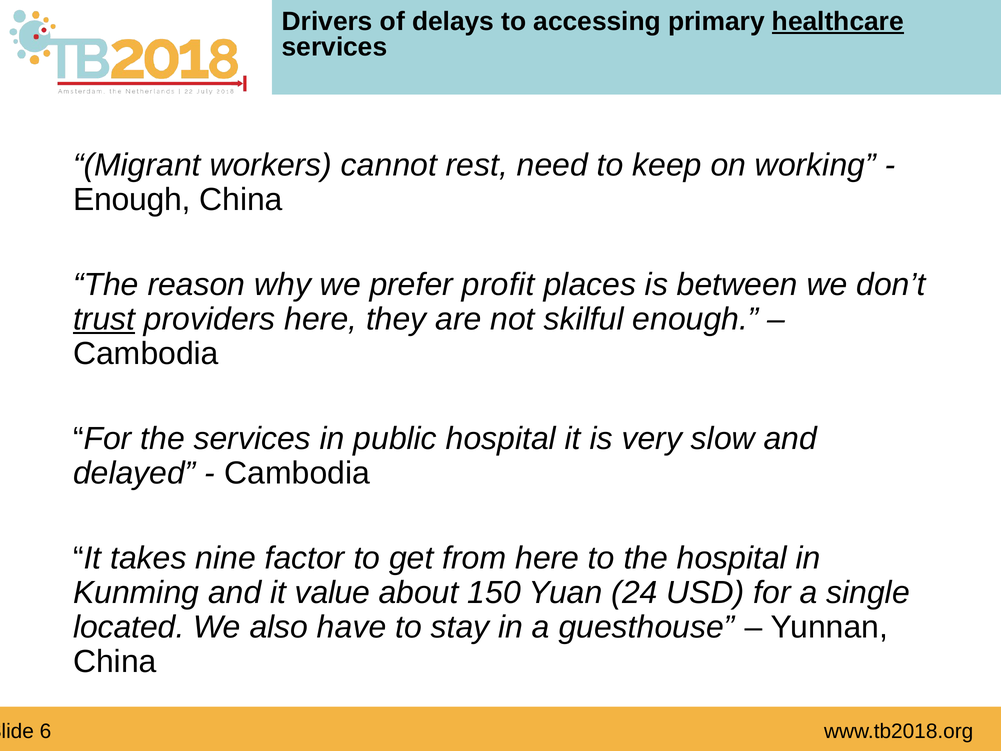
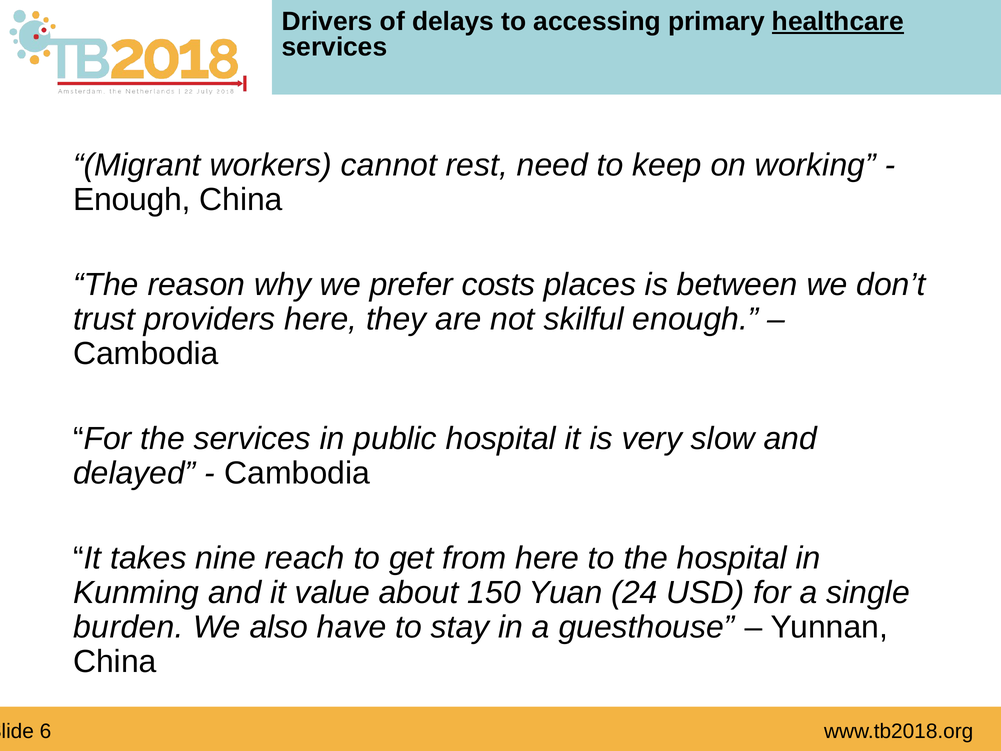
profit: profit -> costs (499, 285)
trust underline: present -> none (104, 319)
factor: factor -> reach (305, 558)
located: located -> burden (129, 627)
